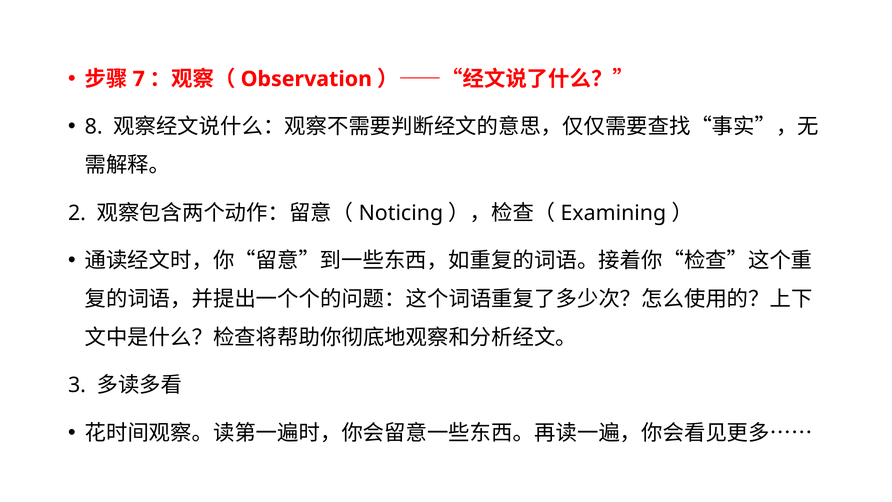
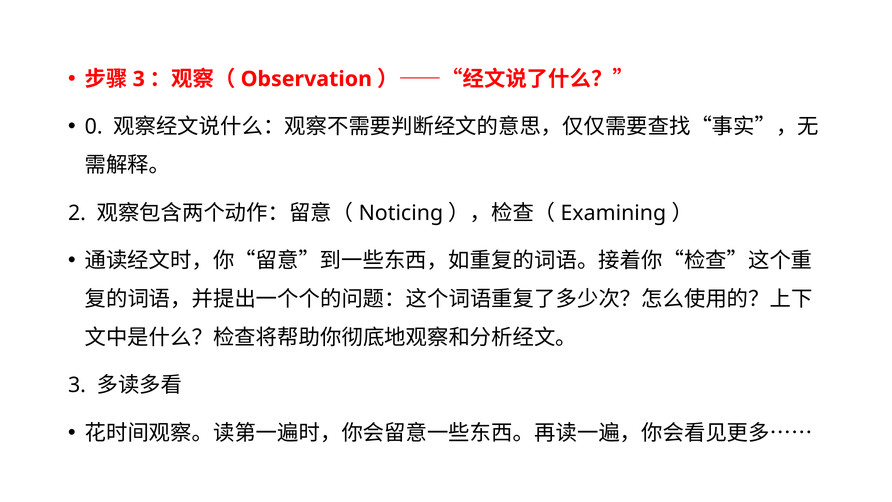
7: 7 -> 3 (139, 79)
8: 8 -> 0 (94, 127)
